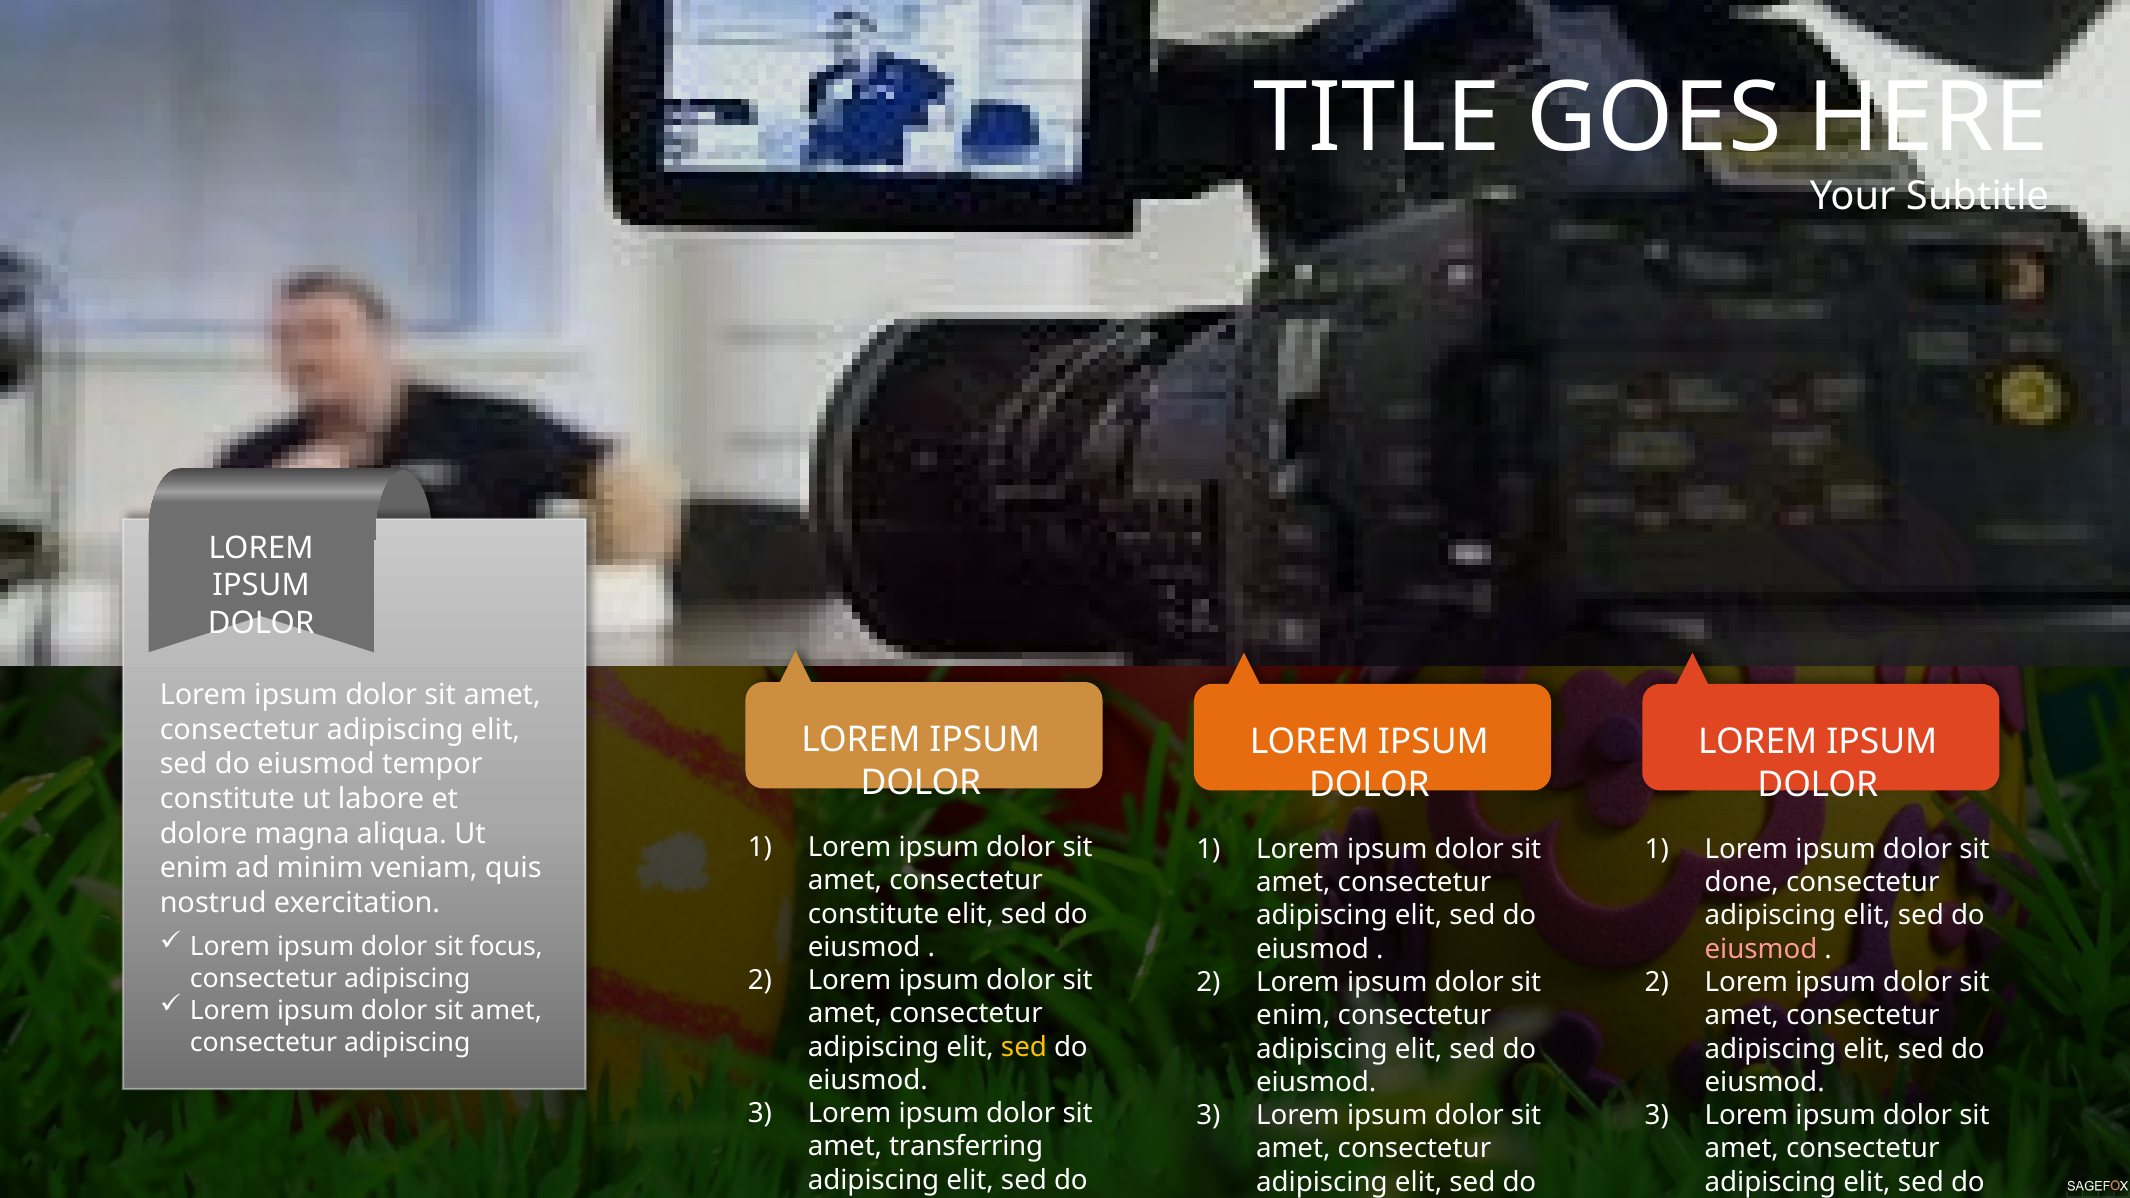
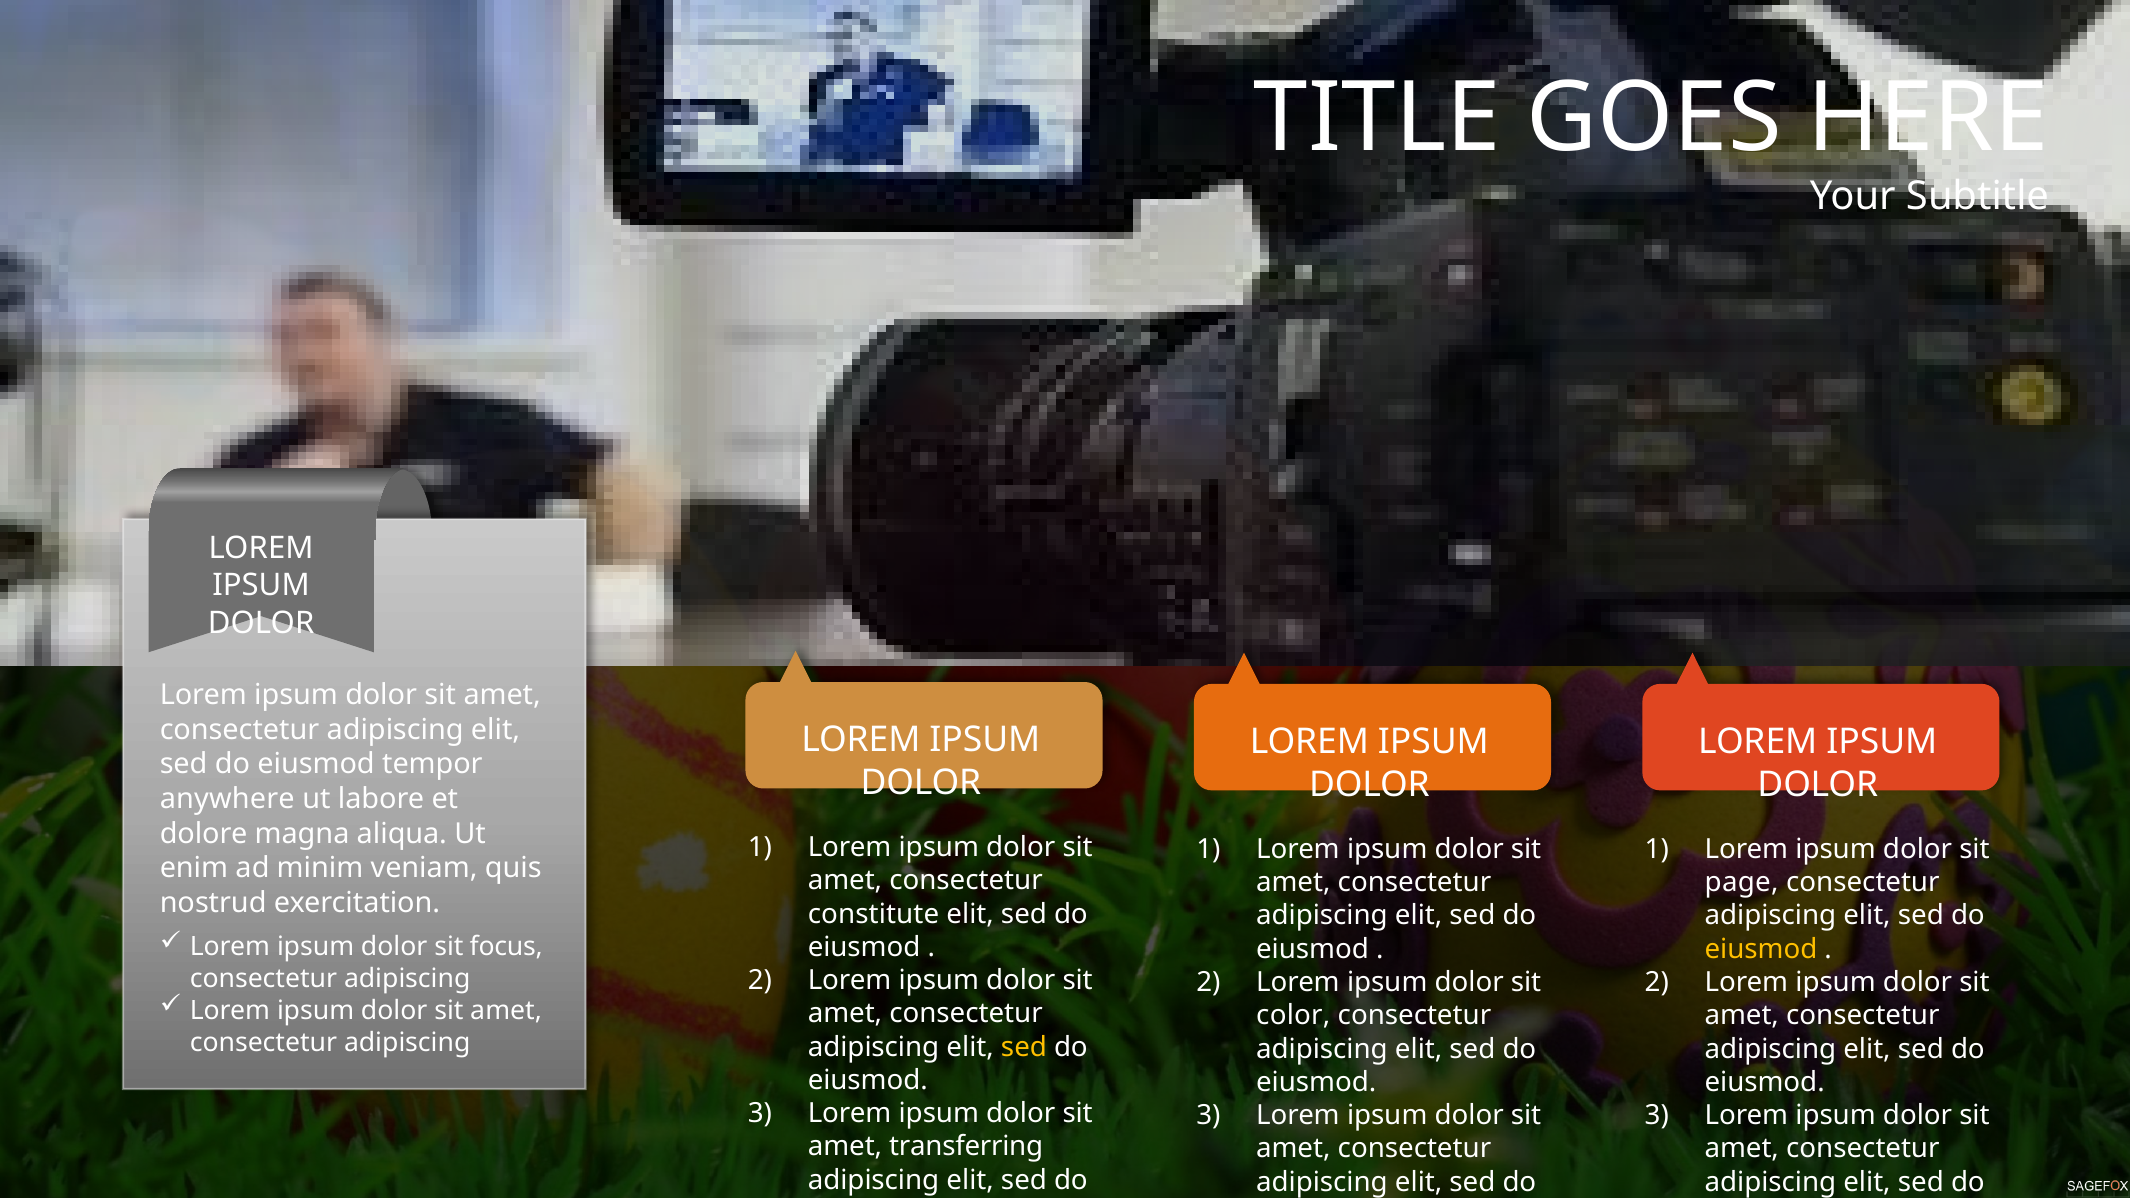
constitute: constitute -> anywhere (227, 799)
done: done -> page (1742, 883)
eiusmod colour: pink -> yellow (1761, 949)
enim: enim -> color (1293, 1016)
